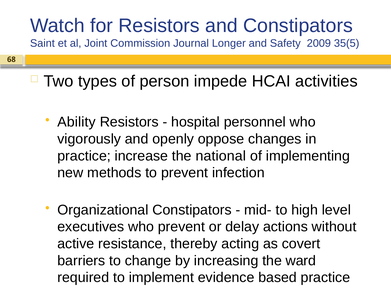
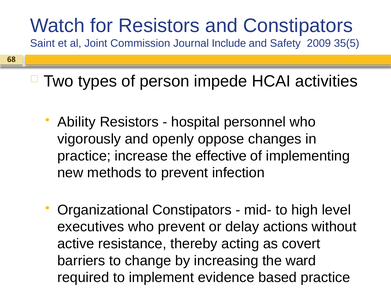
Longer: Longer -> Include (229, 43)
national: national -> effective (221, 156)
